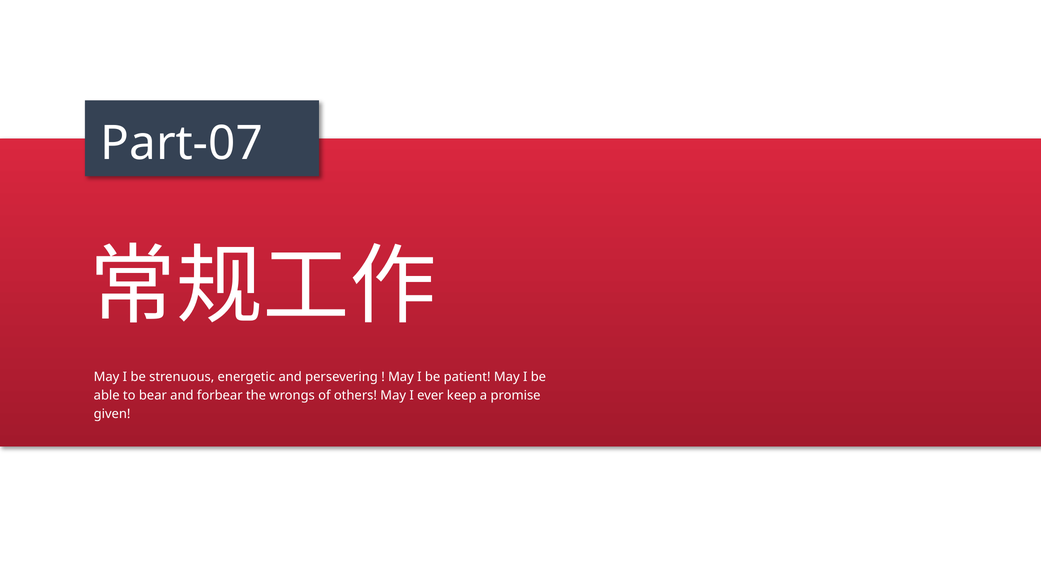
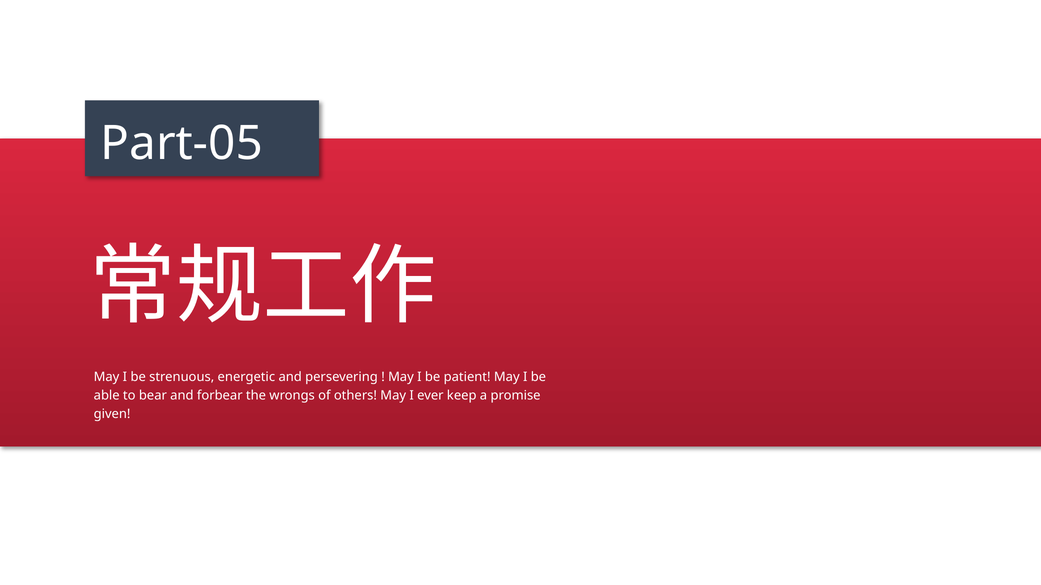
Part-07: Part-07 -> Part-05 (182, 144)
